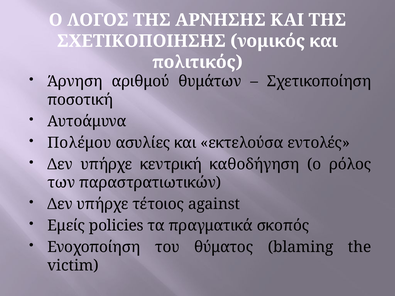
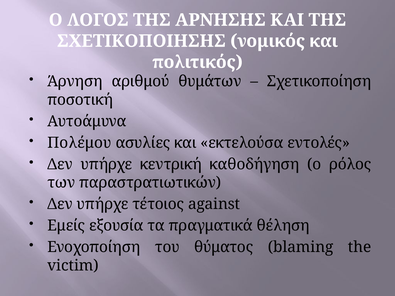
policies: policies -> εξουσία (116, 226)
σκοπός: σκοπός -> θέληση (283, 226)
